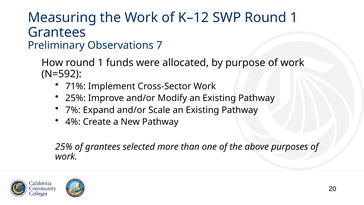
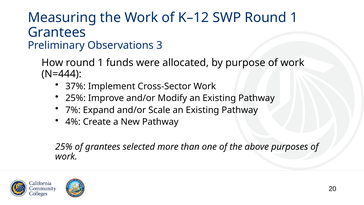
7: 7 -> 3 (159, 45)
N=592: N=592 -> N=444 (62, 74)
71%: 71% -> 37% (76, 86)
